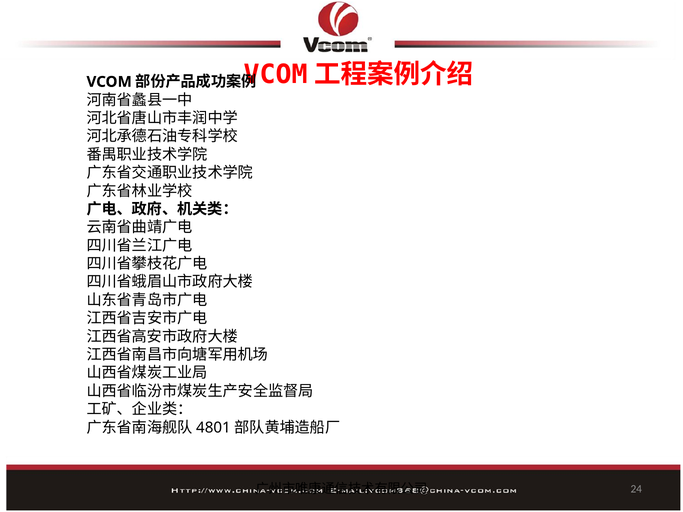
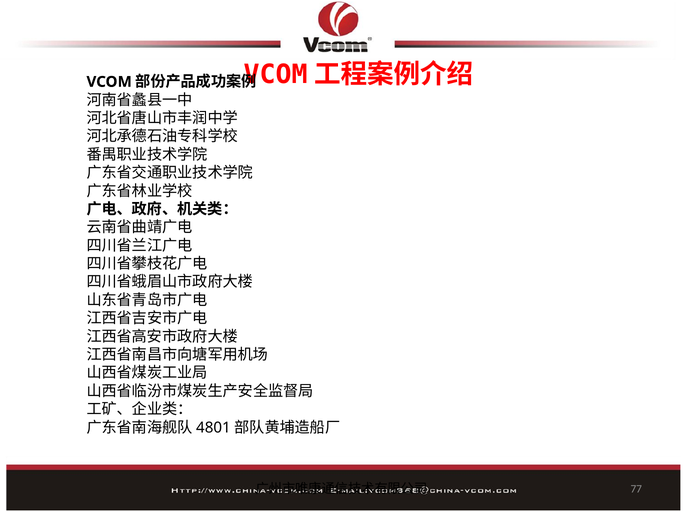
24: 24 -> 77 (636, 489)
